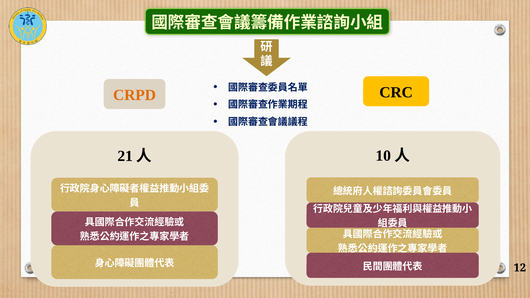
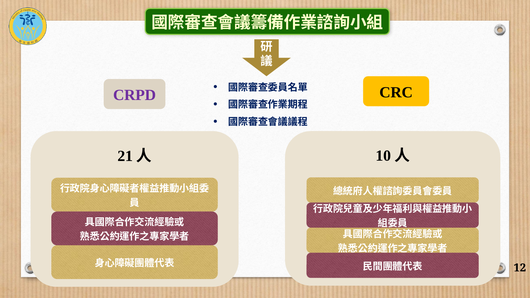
CRPD colour: orange -> purple (135, 95)
